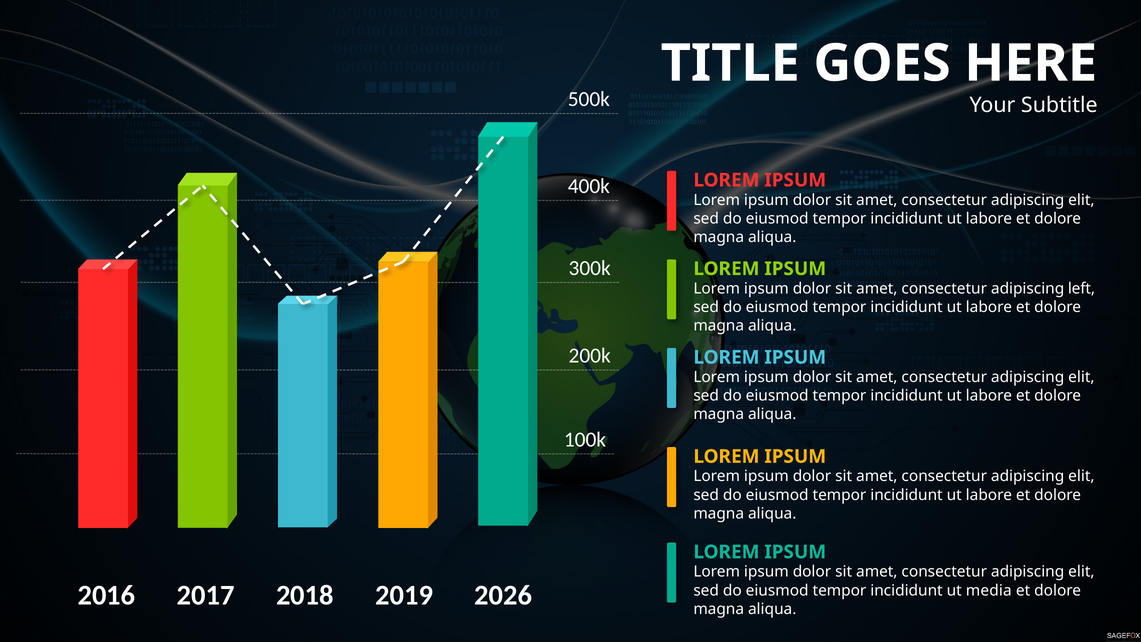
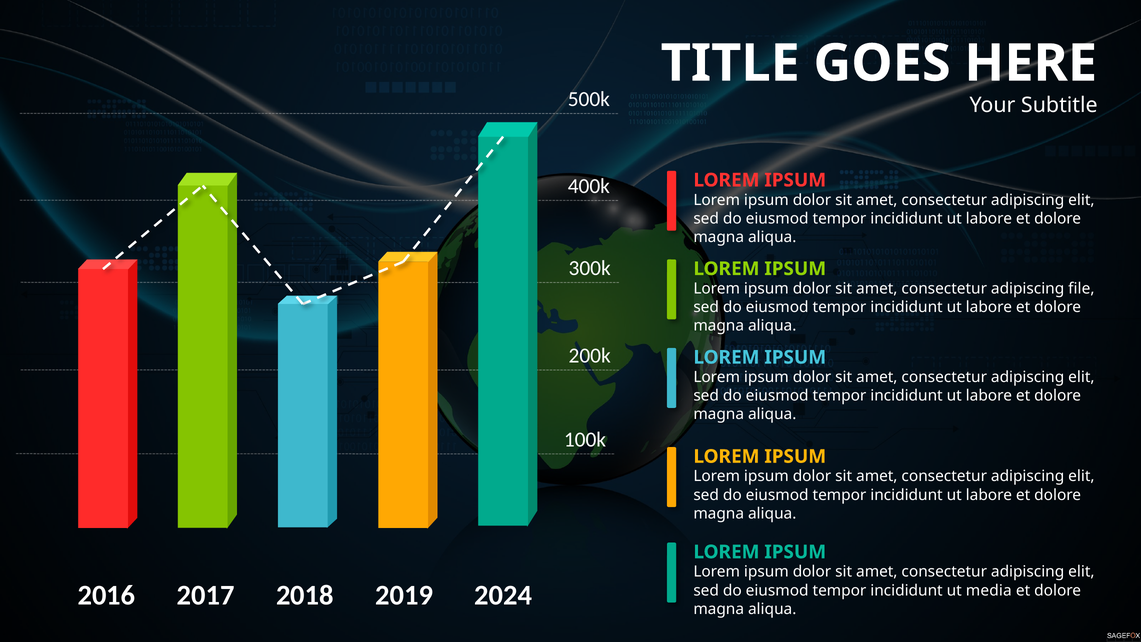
left: left -> file (1081, 289)
2026: 2026 -> 2024 (503, 595)
